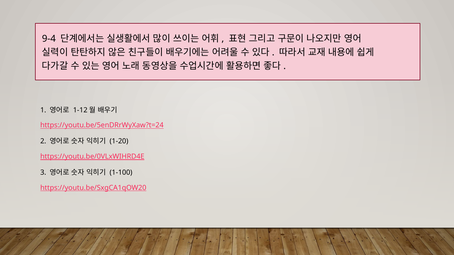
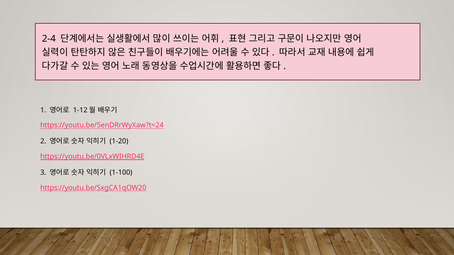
9-4: 9-4 -> 2-4 (49, 39)
